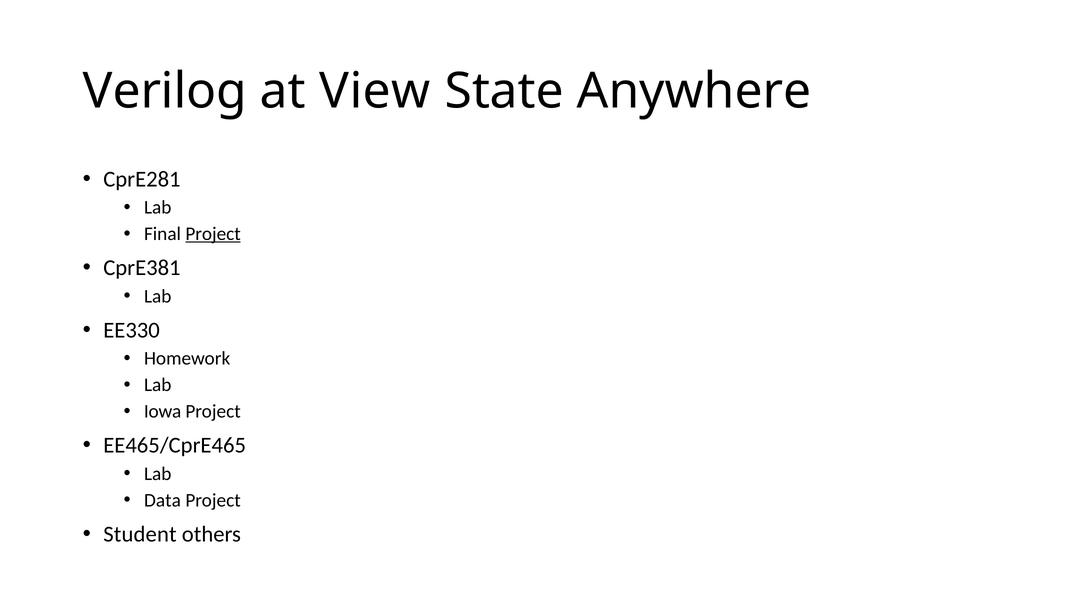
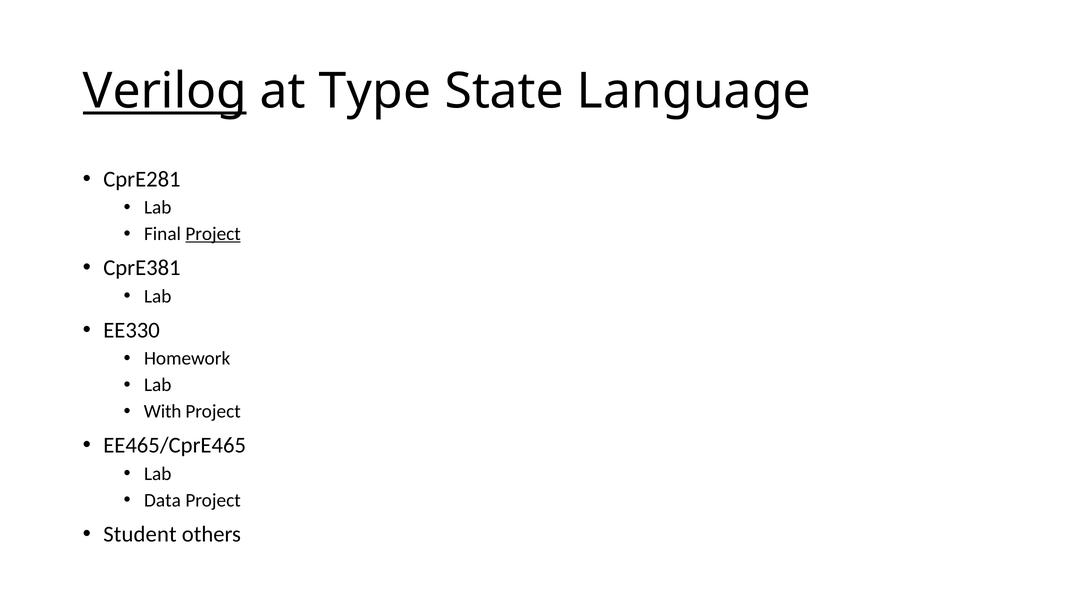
Verilog underline: none -> present (165, 91)
View: View -> Type (375, 91)
Anywhere: Anywhere -> Language (694, 91)
Iowa: Iowa -> With (163, 411)
